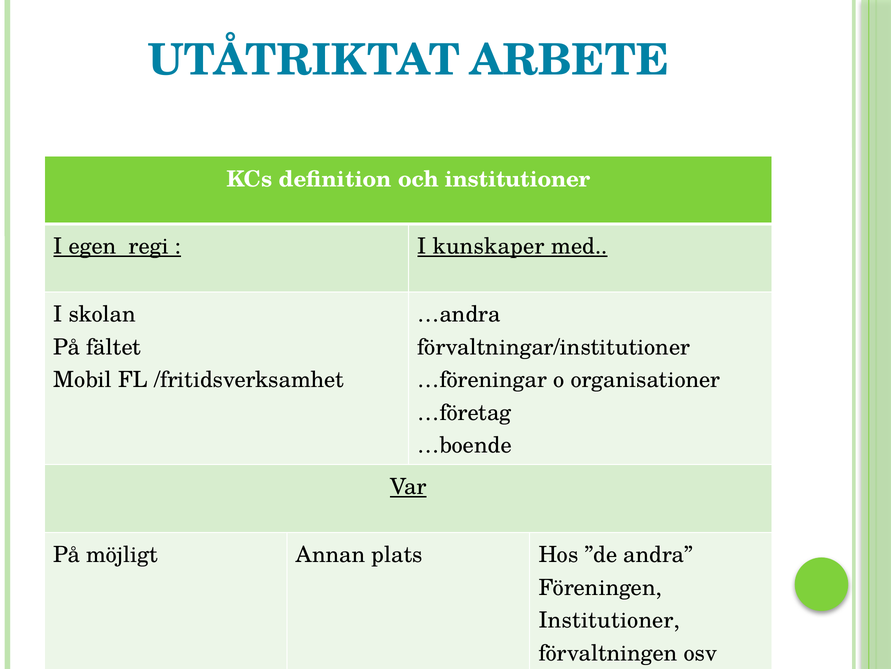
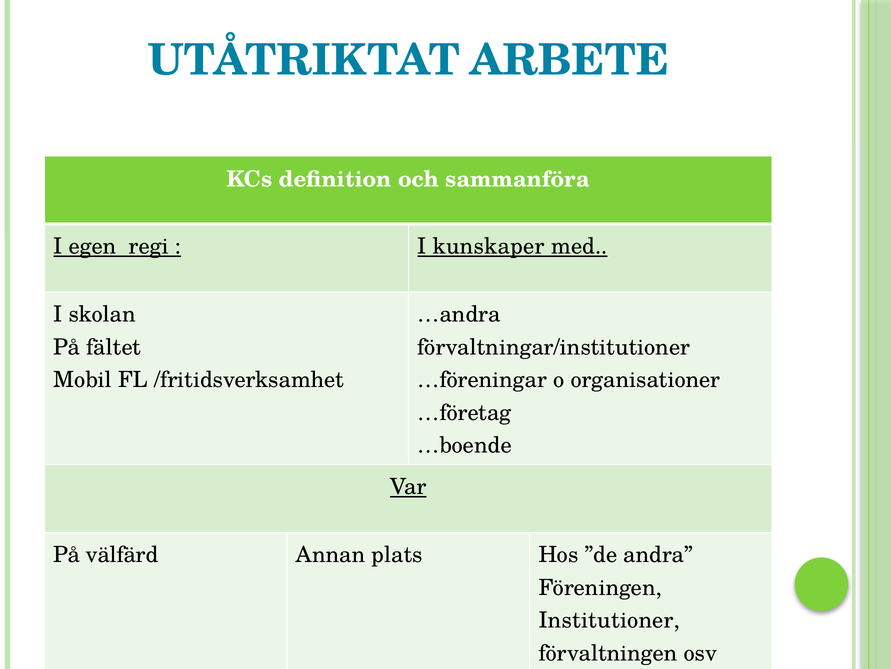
och institutioner: institutioner -> sammanföra (517, 179)
möjligt: möjligt -> välfärd (122, 554)
